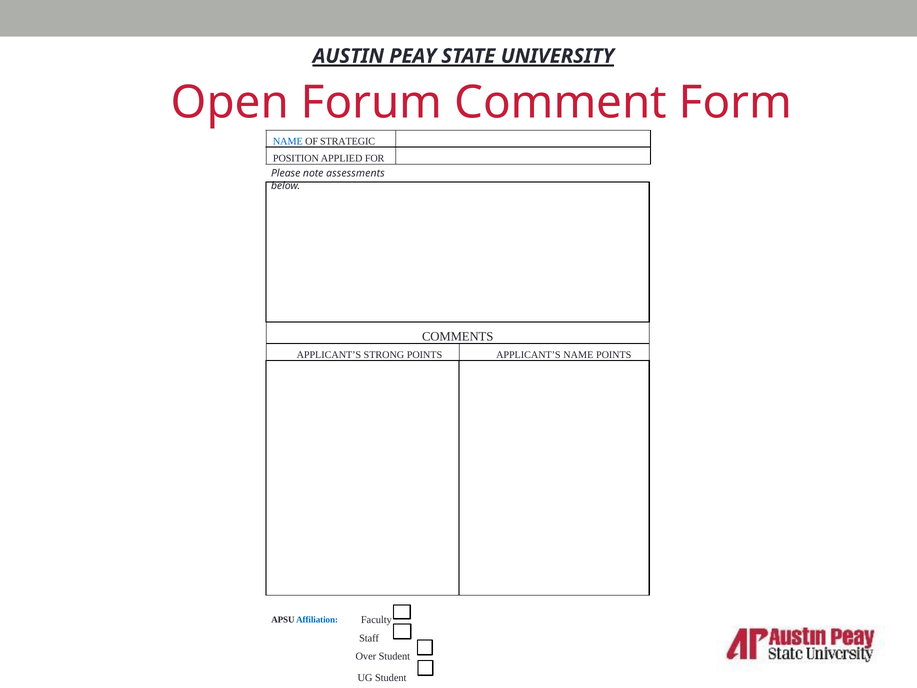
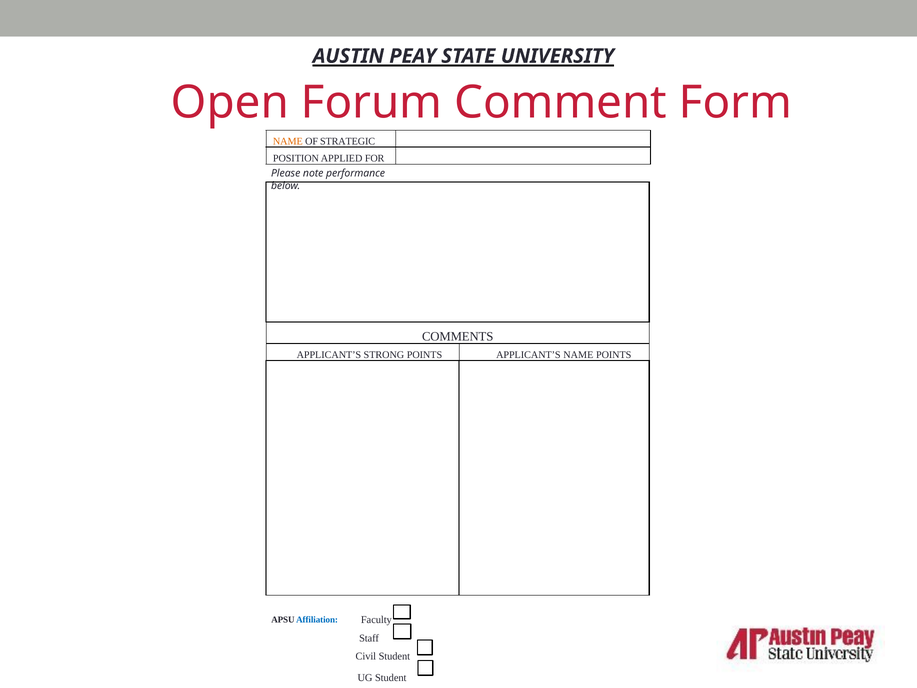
NAME colour: blue -> orange (288, 141)
assessments: assessments -> performance (356, 173)
Over: Over -> Civil (366, 656)
